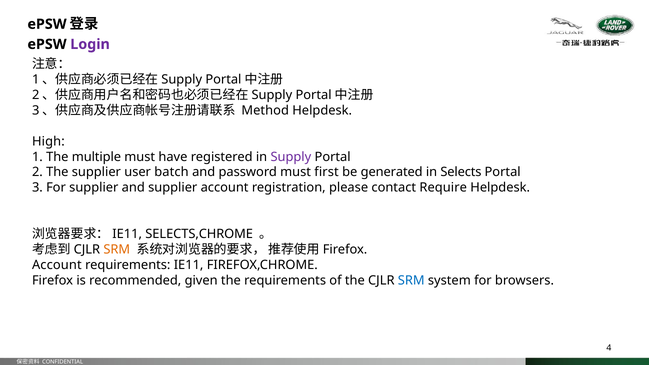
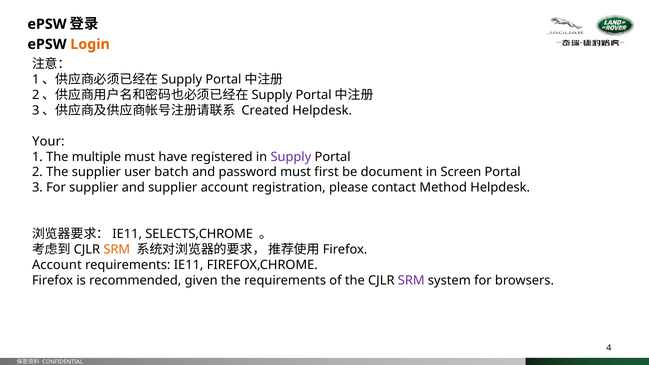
Login colour: purple -> orange (90, 44)
Method: Method -> Created (265, 110)
High: High -> Your (48, 141)
generated: generated -> document (392, 172)
Selects: Selects -> Screen (461, 172)
Require: Require -> Method (443, 188)
SRM colour: blue -> purple (411, 280)
